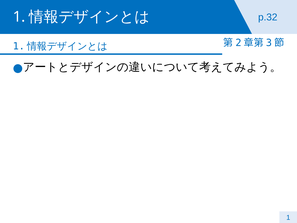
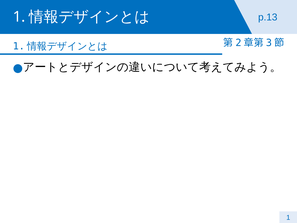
p.32: p.32 -> p.13 (268, 17)
